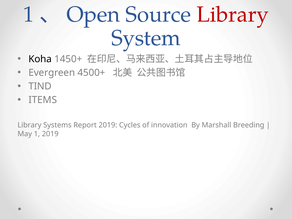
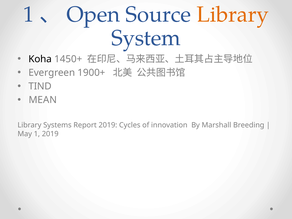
Library colour: red -> orange (233, 15)
4500+: 4500+ -> 1900+ (91, 73)
ITEMS: ITEMS -> MEAN (43, 100)
